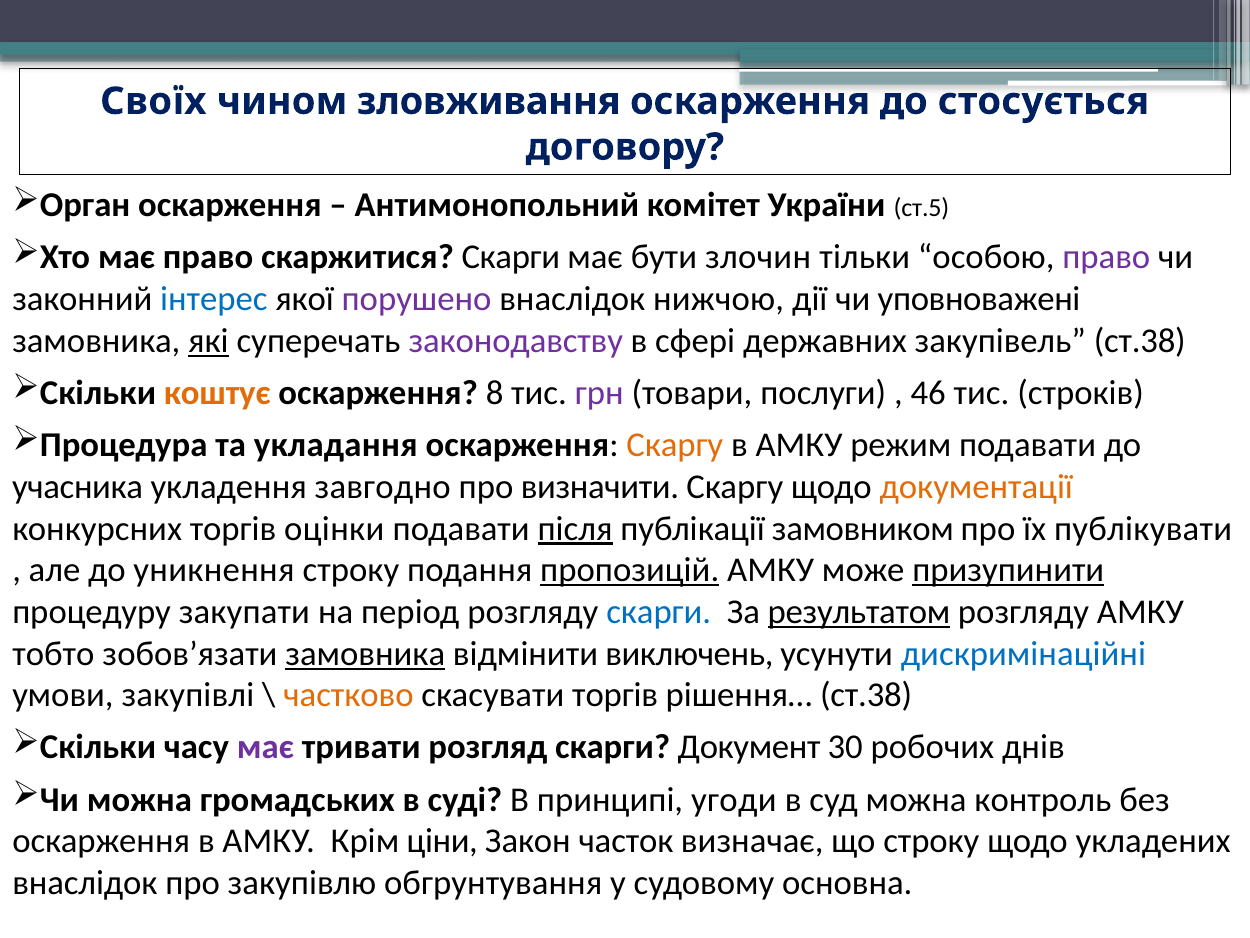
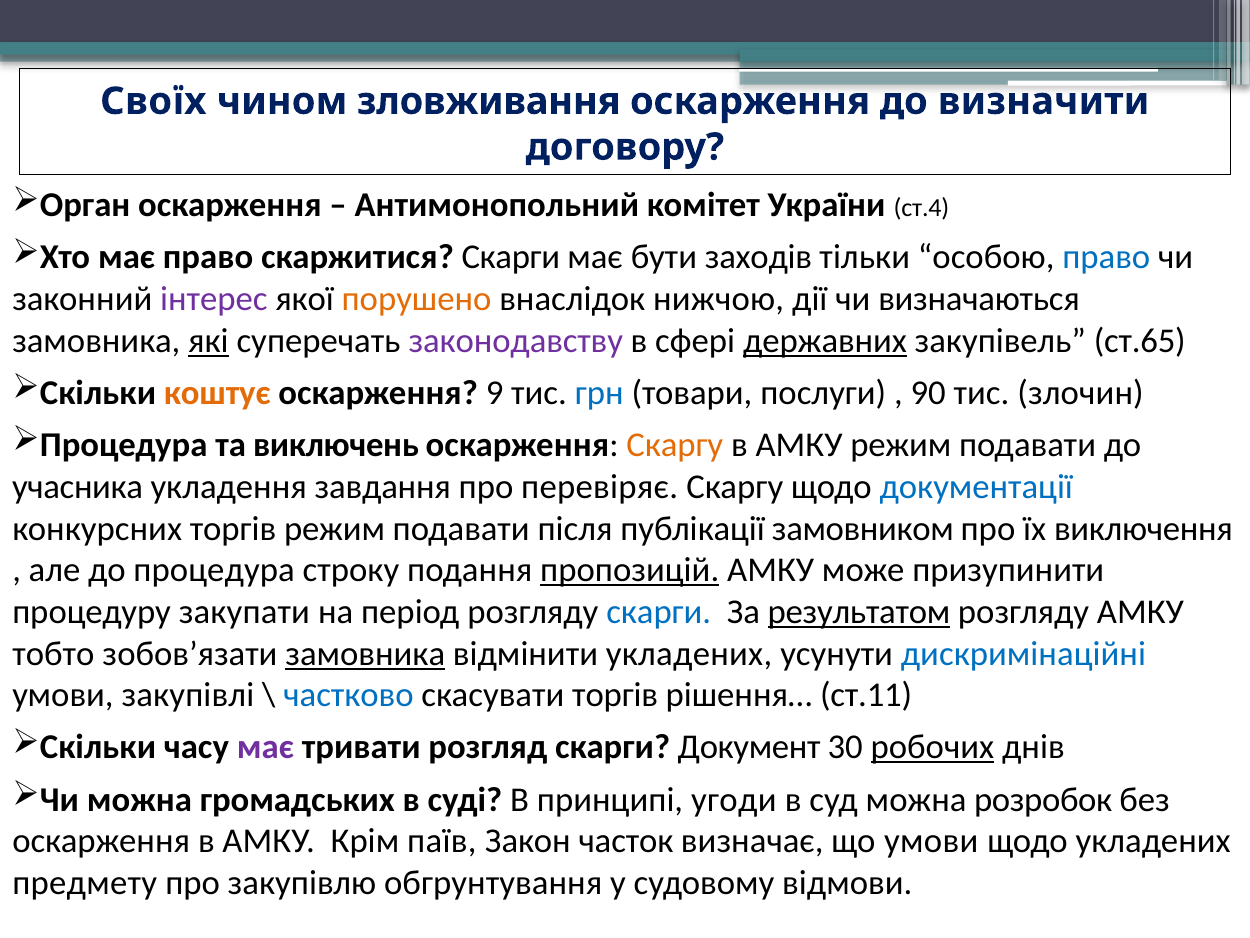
стосується: стосується -> визначити (1044, 101)
ст.5: ст.5 -> ст.4 (921, 208)
злочин: злочин -> заходів (758, 257)
право colour: purple -> blue (1106, 257)
інтерес colour: blue -> purple (214, 299)
порушено colour: purple -> orange (417, 299)
уповноважені: уповноважені -> визначаються (979, 299)
державних underline: none -> present (825, 341)
закупівель ст.38: ст.38 -> ст.65 (1140, 341)
8: 8 -> 9 (495, 393)
грн colour: purple -> blue (599, 393)
46: 46 -> 90 (928, 393)
строків: строків -> злочин (1081, 393)
укладання: укладання -> виключень (336, 445)
завгодно: завгодно -> завдання (383, 487)
визначити: визначити -> перевіряє (600, 487)
документації colour: orange -> blue (976, 487)
торгів оцінки: оцінки -> режим (335, 528)
після underline: present -> none (575, 528)
публікувати: публікувати -> виключення (1143, 528)
до уникнення: уникнення -> процедура (214, 570)
призупинити underline: present -> none (1008, 570)
відмінити виключень: виключень -> укладених (689, 653)
частково colour: orange -> blue (349, 695)
рішення… ст.38: ст.38 -> ст.11 (866, 695)
робочих underline: none -> present (932, 747)
контроль: контроль -> розробок (1043, 799)
ціни: ціни -> паїв (442, 841)
що строку: строку -> умови (931, 841)
внаслідок: внаслідок -> предмету (85, 883)
основна: основна -> відмови (847, 883)
